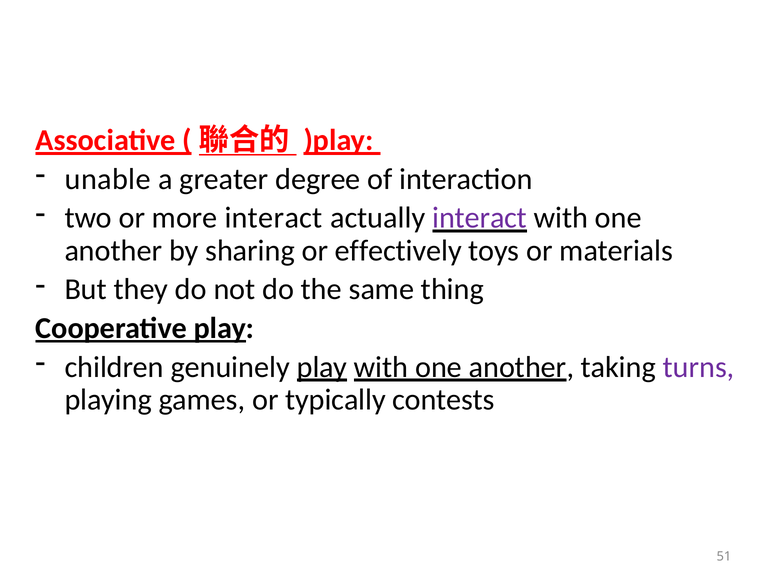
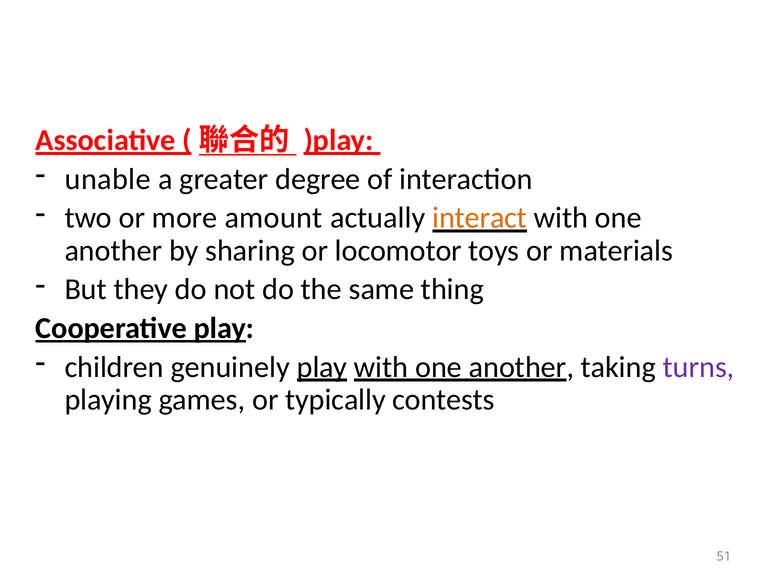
more interact: interact -> amount (273, 218)
interact colour: purple -> orange (480, 218)
effectively: effectively -> locomotor (398, 250)
